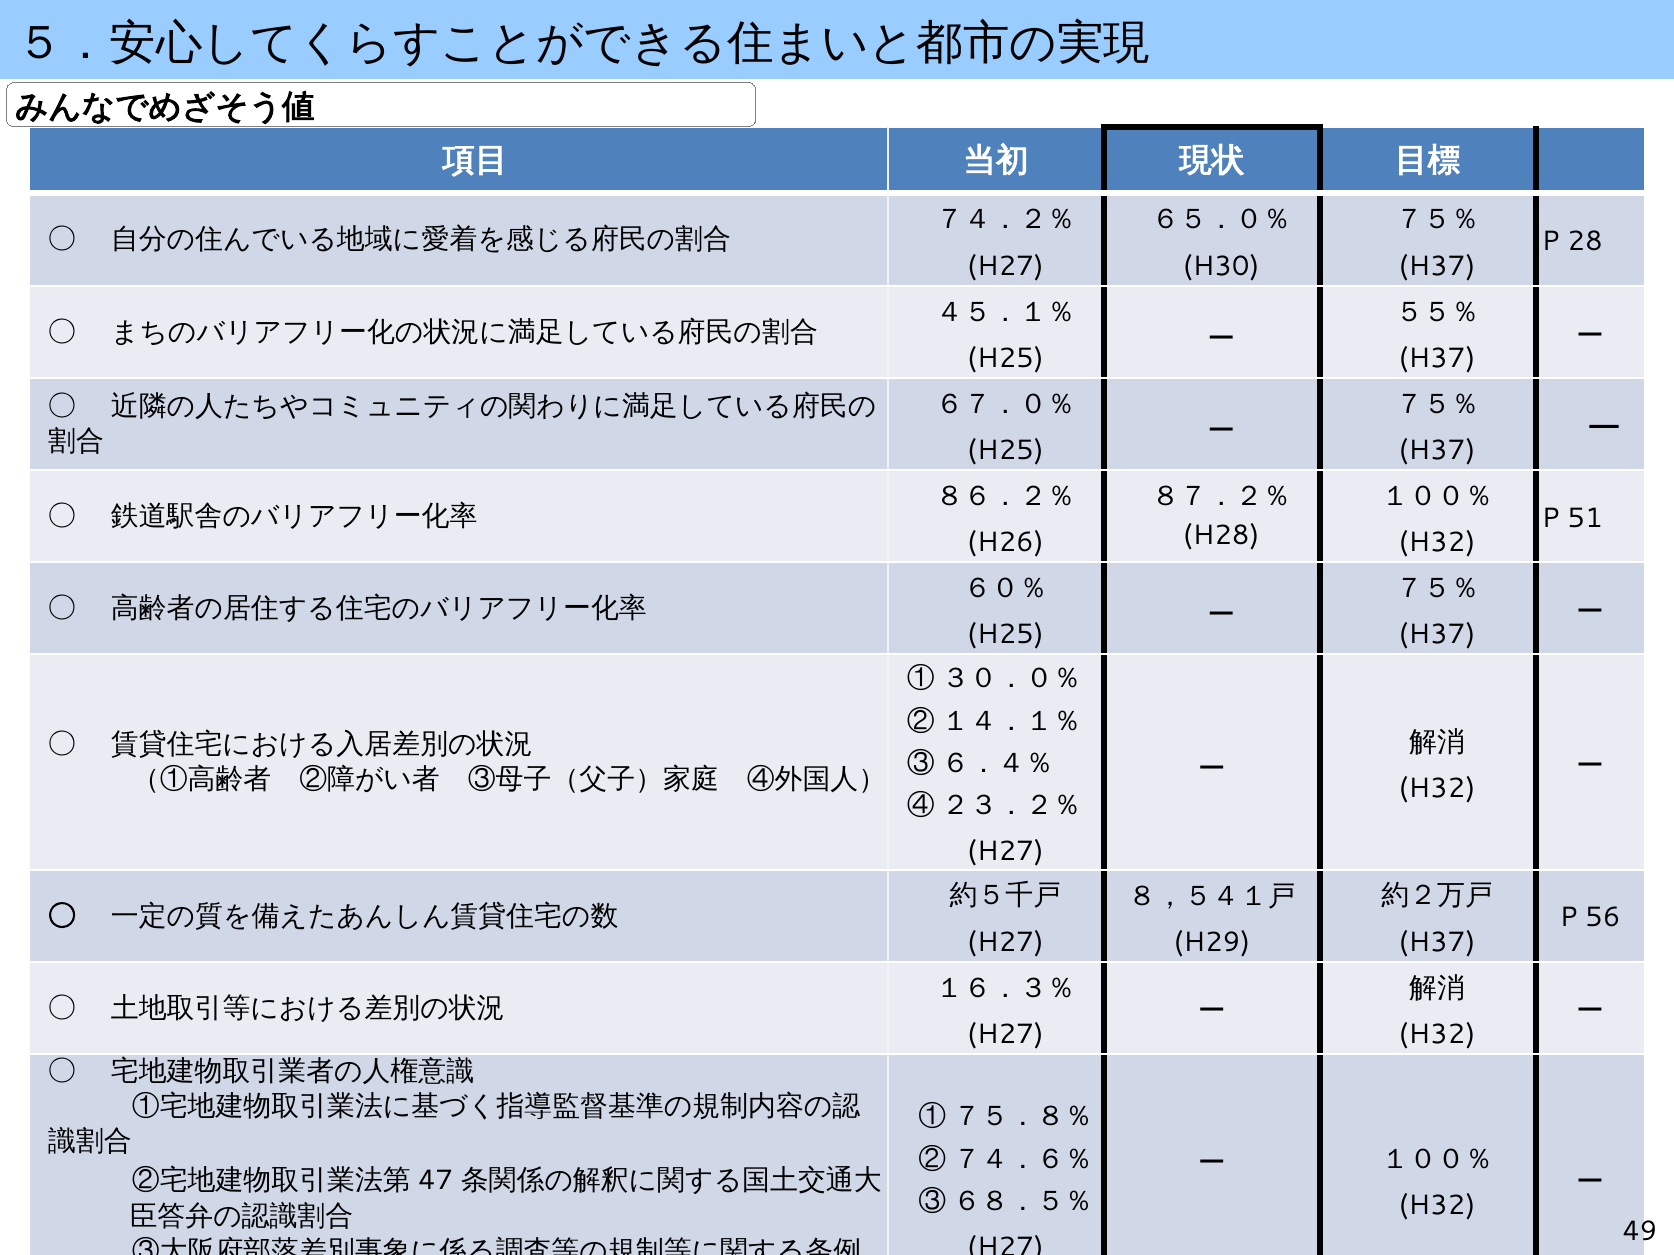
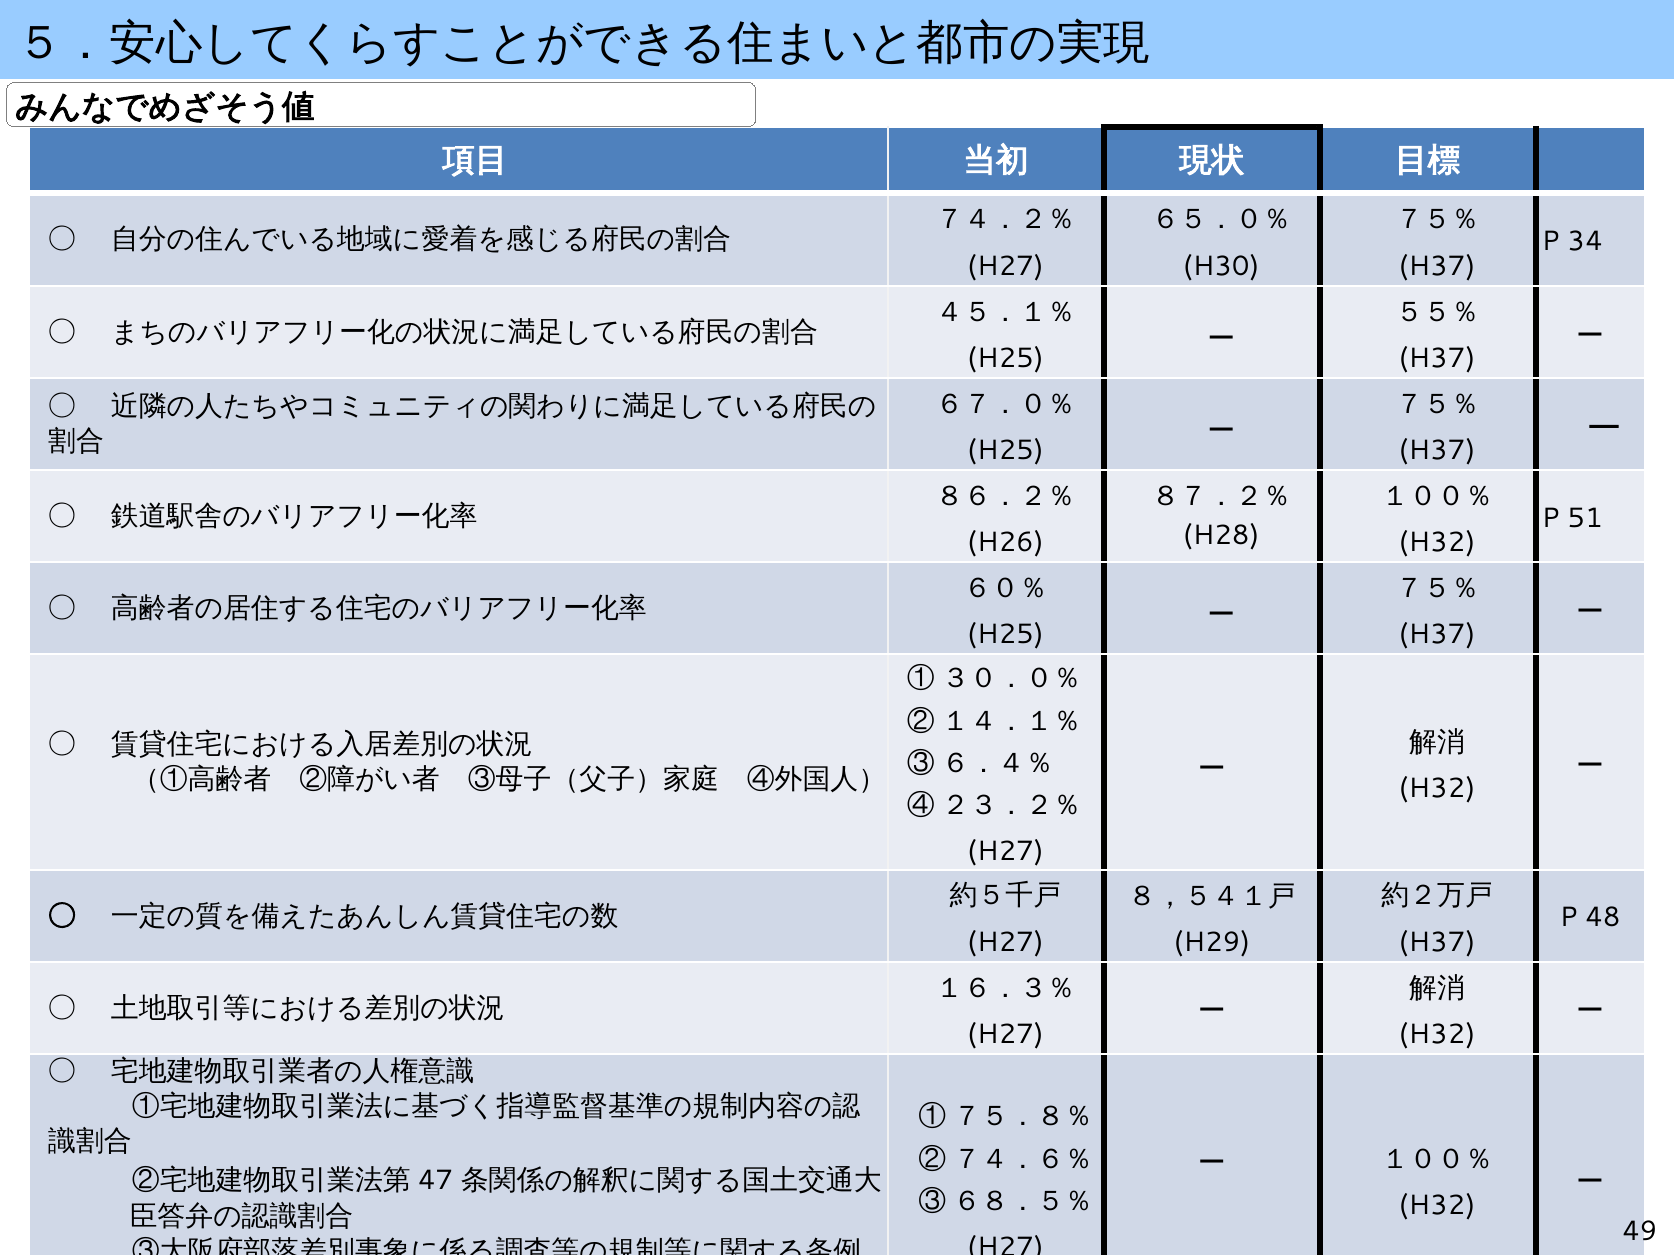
28: 28 -> 34 (1585, 241)
56: 56 -> 48 (1603, 918)
